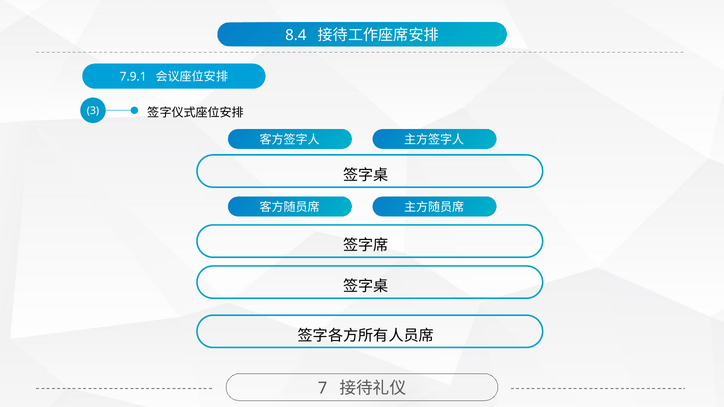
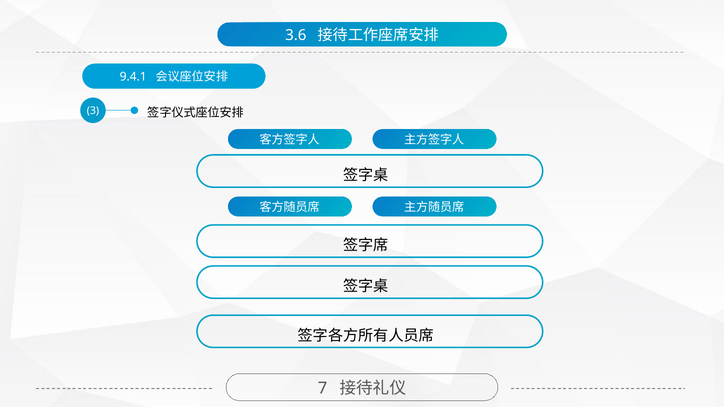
8.4: 8.4 -> 3.6 (296, 35)
7.9.1: 7.9.1 -> 9.4.1 (133, 77)
